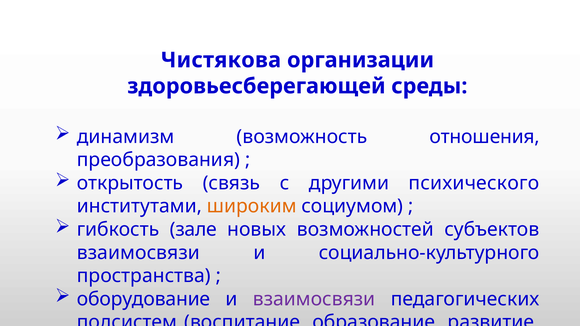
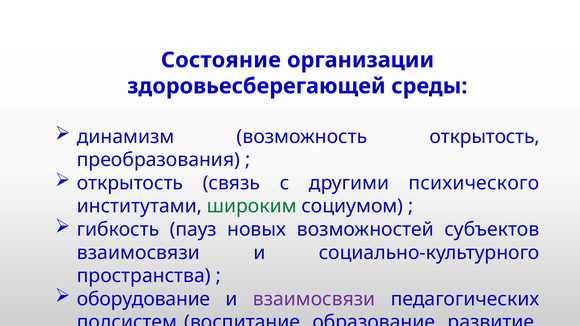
Чистякова: Чистякова -> Состояние (221, 60)
возможность отношения: отношения -> открытость (485, 137)
широким colour: orange -> green (252, 206)
зале: зале -> пауз (193, 230)
